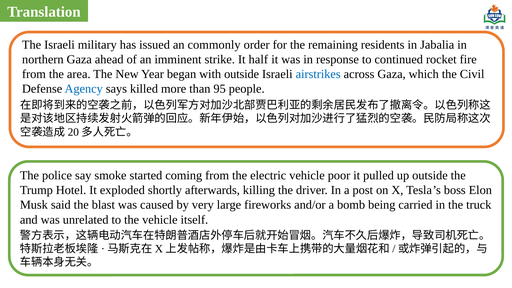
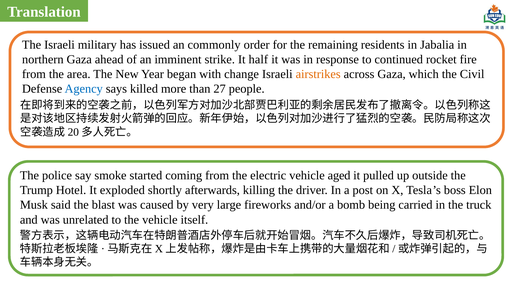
with outside: outside -> change (242, 74)
airstrikes colour: blue -> orange (318, 74)
95: 95 -> 27 (220, 89)
poor: poor -> aged (339, 176)
